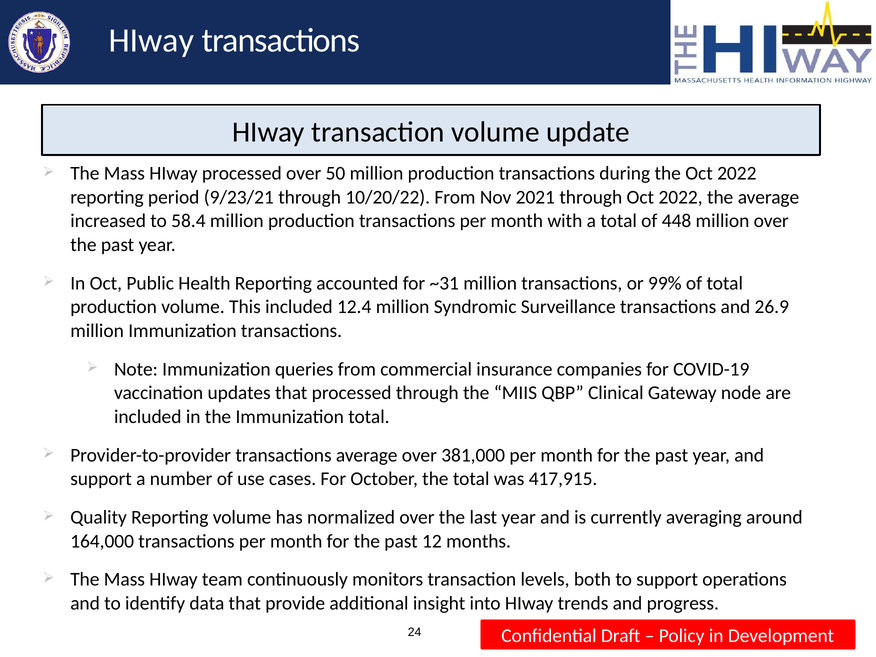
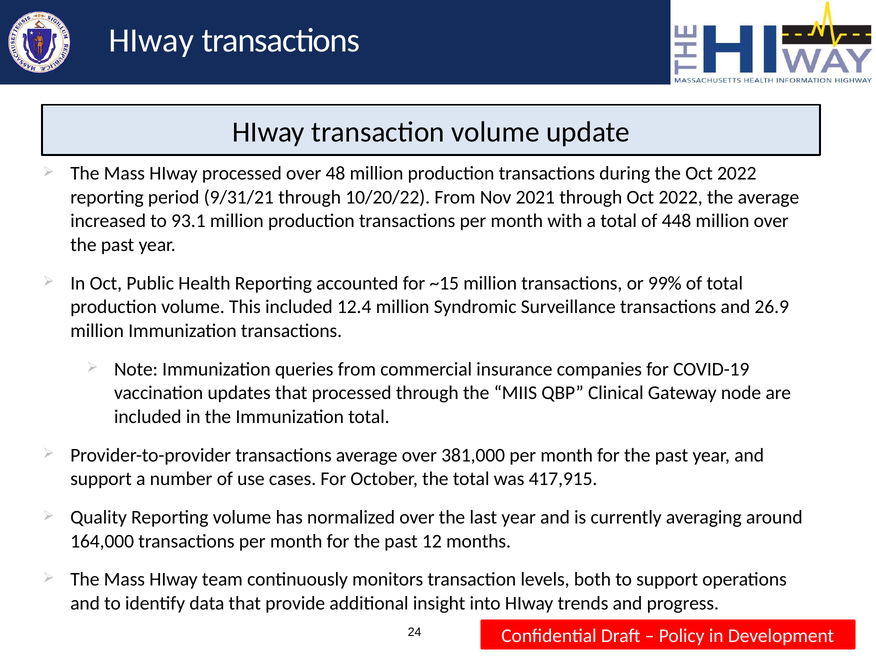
50: 50 -> 48 (335, 173)
9/23/21: 9/23/21 -> 9/31/21 (239, 197)
58.4: 58.4 -> 93.1 (188, 221)
~31: ~31 -> ~15 (444, 283)
